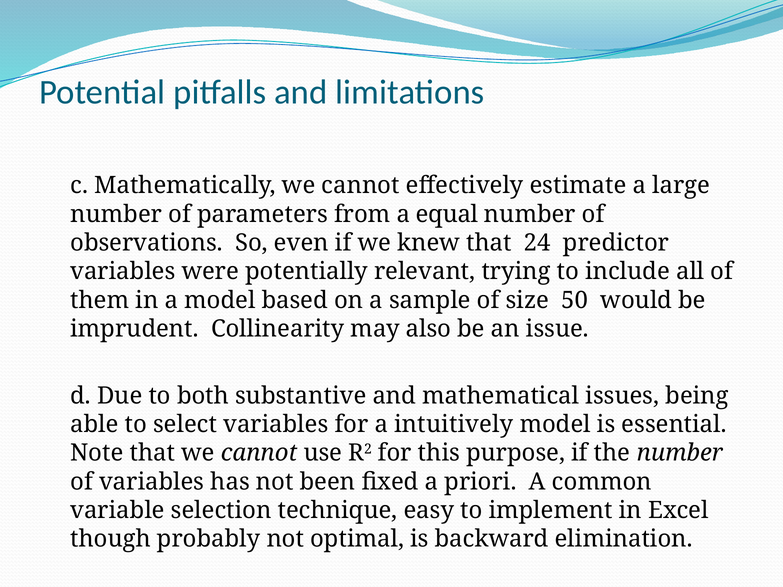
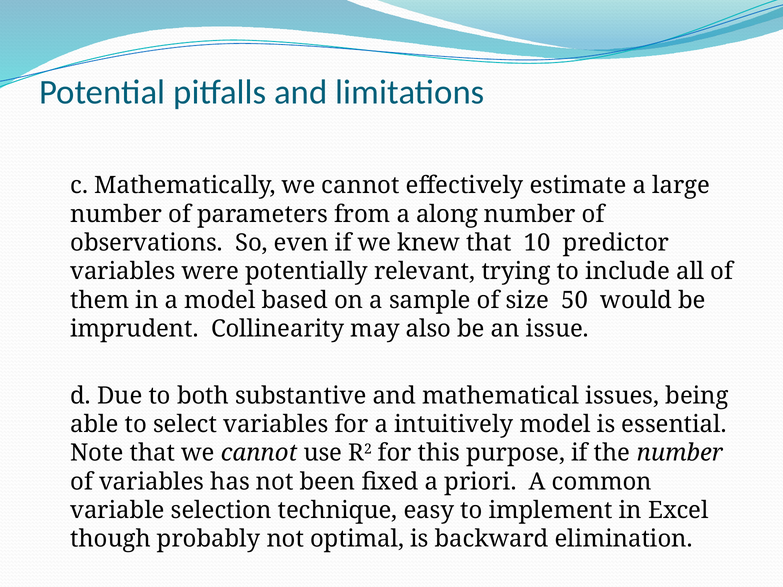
equal: equal -> along (447, 214)
24: 24 -> 10 (537, 243)
